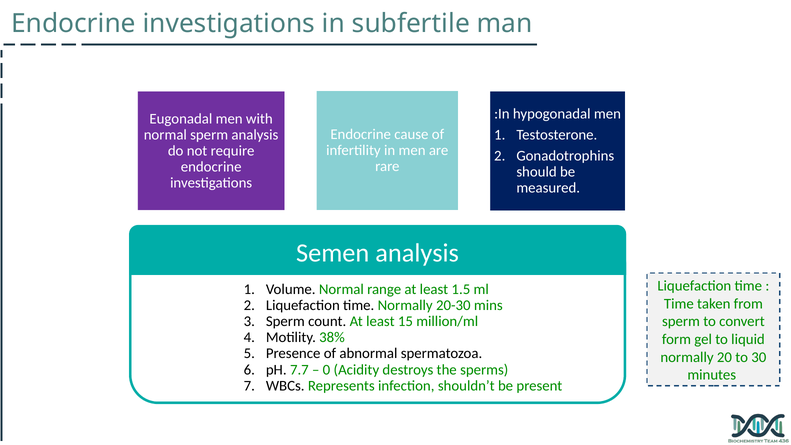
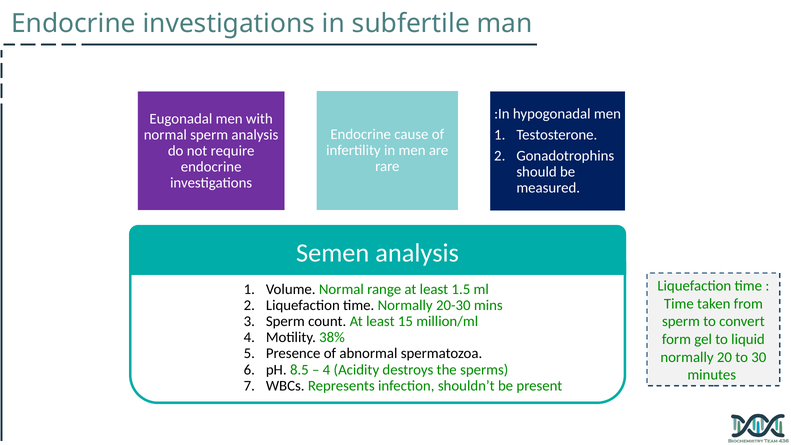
7.7: 7.7 -> 8.5 (299, 370)
0: 0 -> 4 (326, 370)
